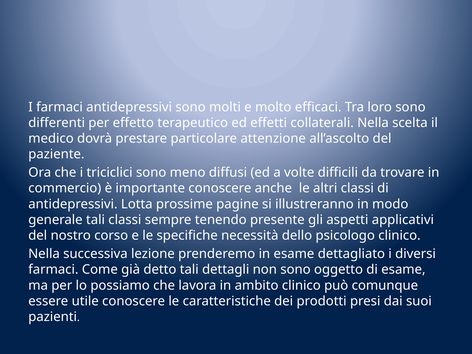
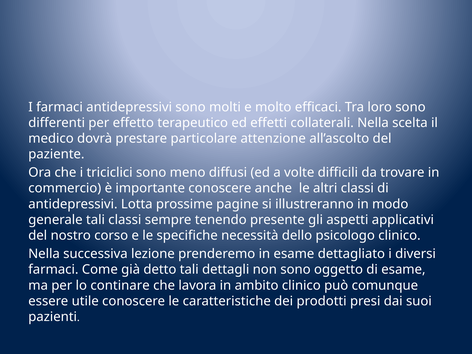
possiamo: possiamo -> continare (120, 285)
